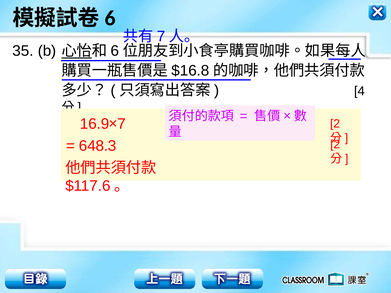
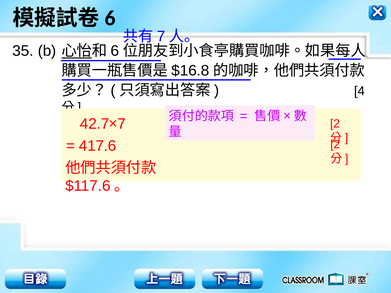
16.9: 16.9 -> 42.7 (95, 124)
648.3: 648.3 -> 417.6 (98, 146)
